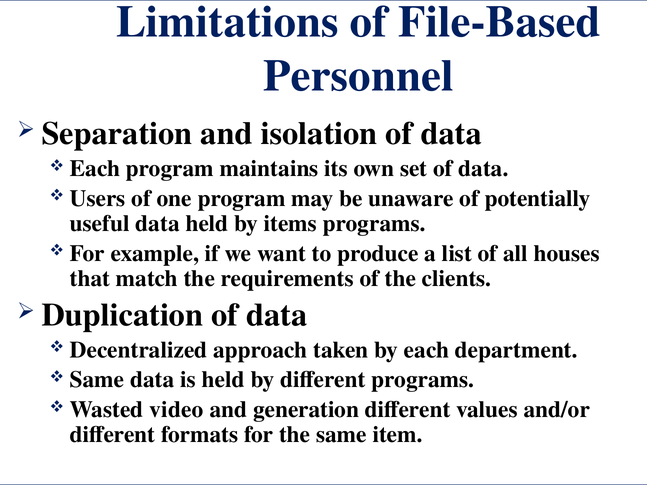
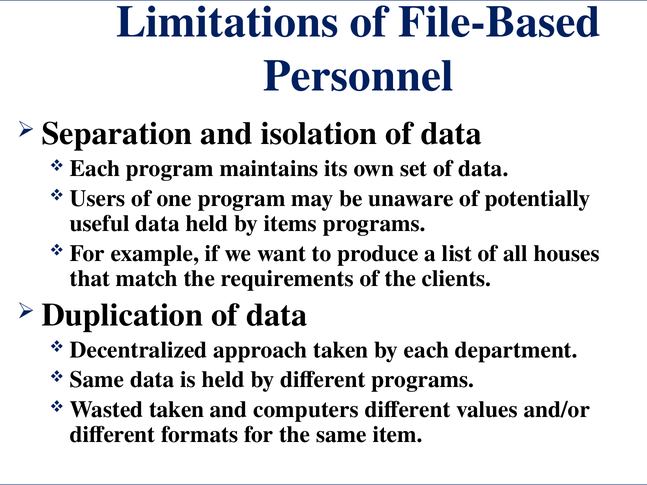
Wasted video: video -> taken (177, 410)
generation: generation -> computers (306, 410)
